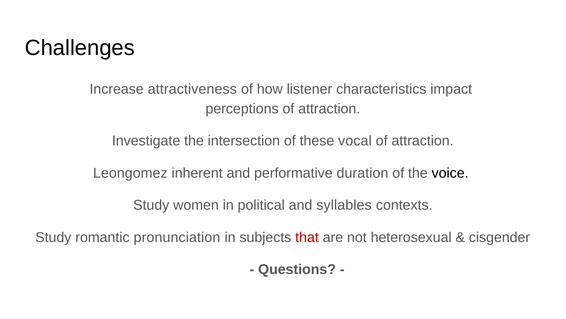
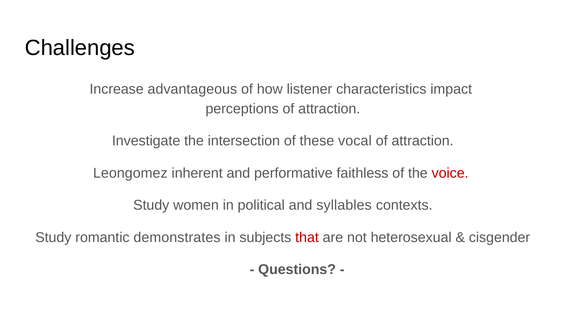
attractiveness: attractiveness -> advantageous (192, 89)
duration: duration -> faithless (363, 173)
voice colour: black -> red (450, 173)
pronunciation: pronunciation -> demonstrates (177, 237)
